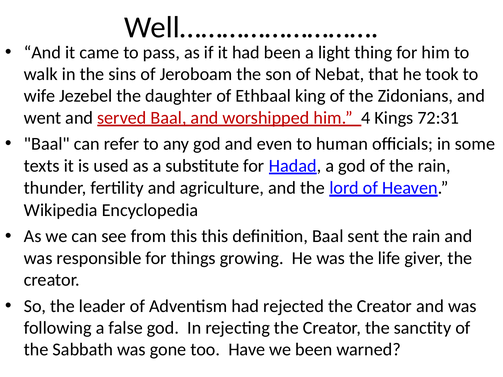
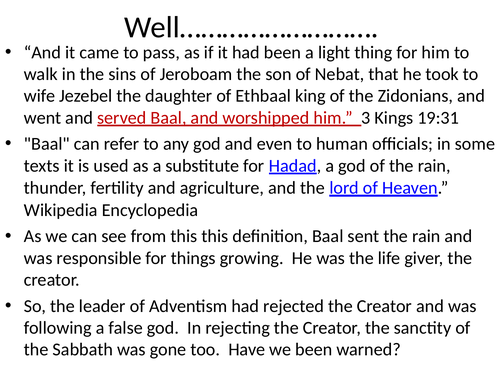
4: 4 -> 3 (366, 118)
72:31: 72:31 -> 19:31 (438, 118)
